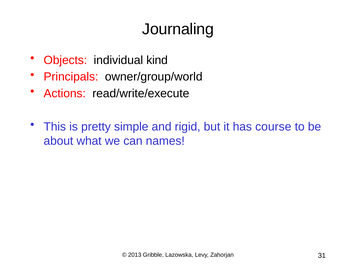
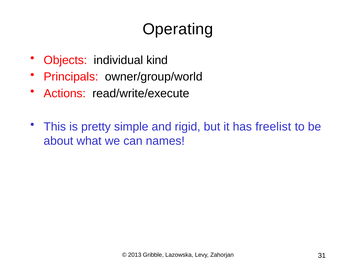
Journaling: Journaling -> Operating (178, 29)
course: course -> freelist (273, 127)
